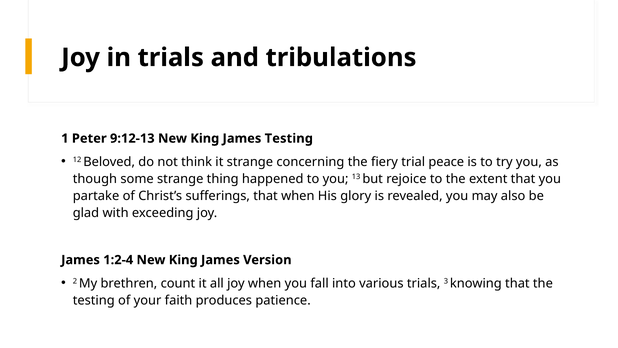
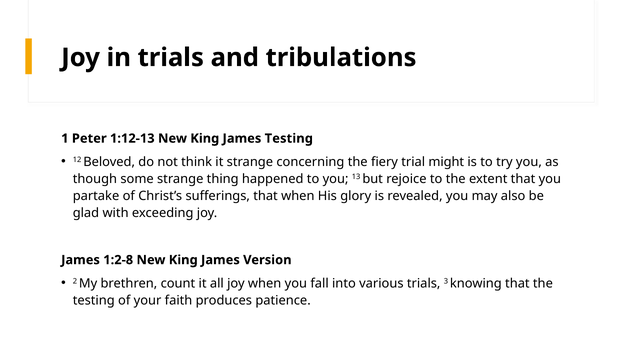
9:12-13: 9:12-13 -> 1:12-13 (132, 138)
peace: peace -> might (446, 162)
1:2-4: 1:2-4 -> 1:2-8 (118, 260)
